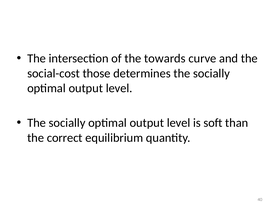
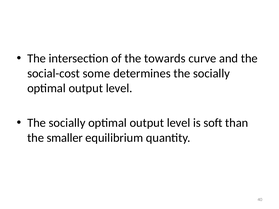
those: those -> some (96, 73)
correct: correct -> smaller (65, 138)
